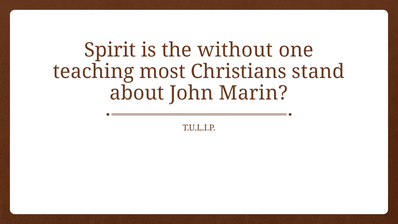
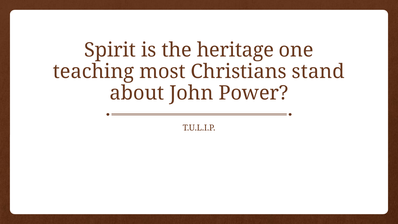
without: without -> heritage (235, 50)
Marin: Marin -> Power (253, 93)
